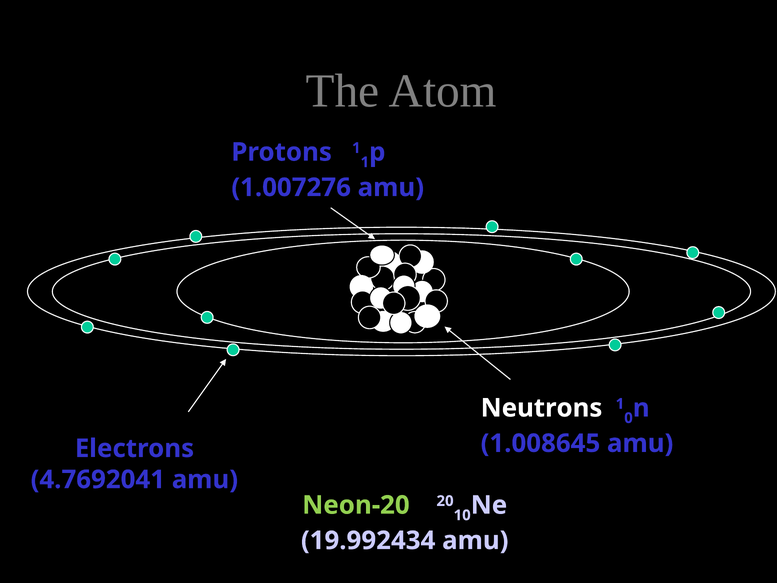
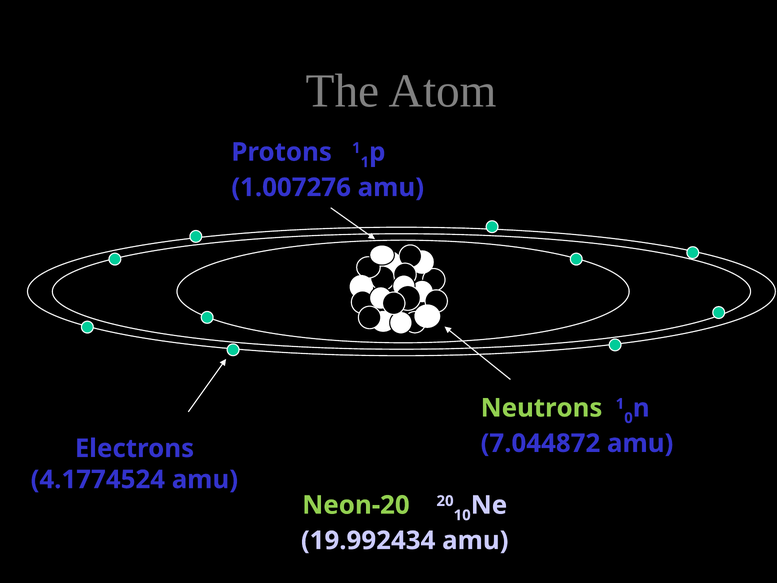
Neutrons colour: white -> light green (542, 408)
1.008645: 1.008645 -> 7.044872 (540, 443)
4.7692041: 4.7692041 -> 4.1774524 (98, 479)
